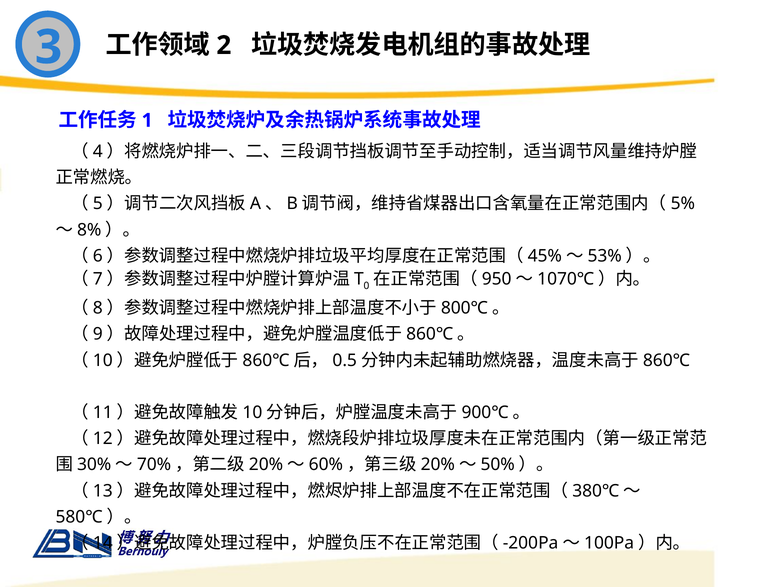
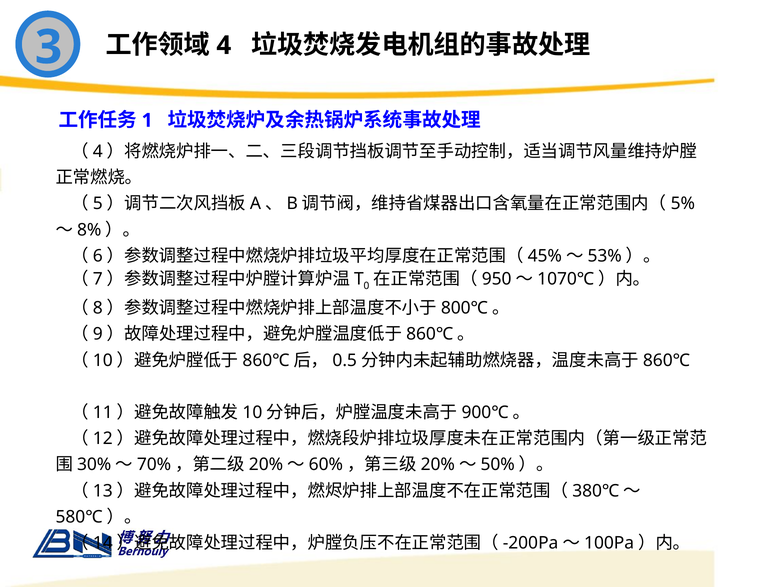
2: 2 -> 4 (224, 45)
